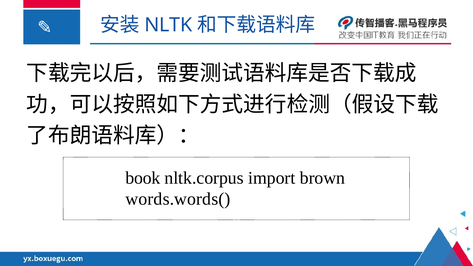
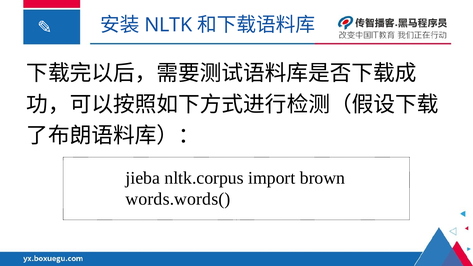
book: book -> jieba (143, 178)
